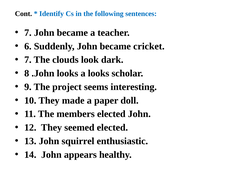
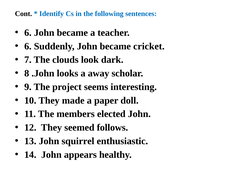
7: 7 -> 6 (28, 33)
a looks: looks -> away (99, 73)
seemed elected: elected -> follows (112, 127)
